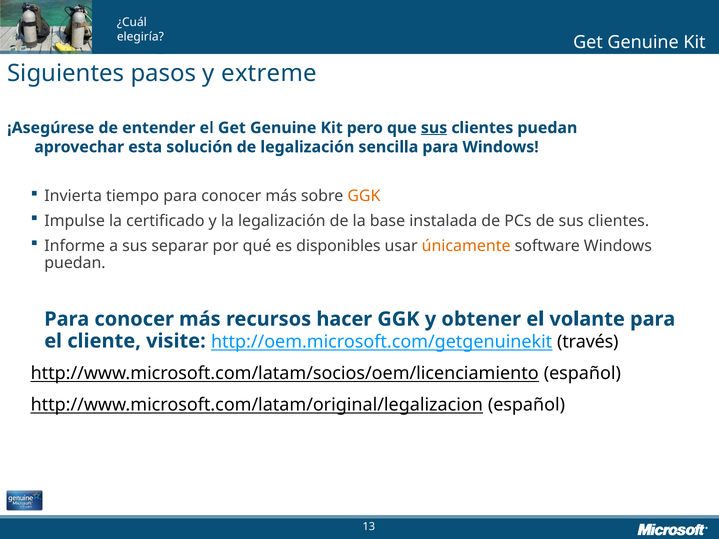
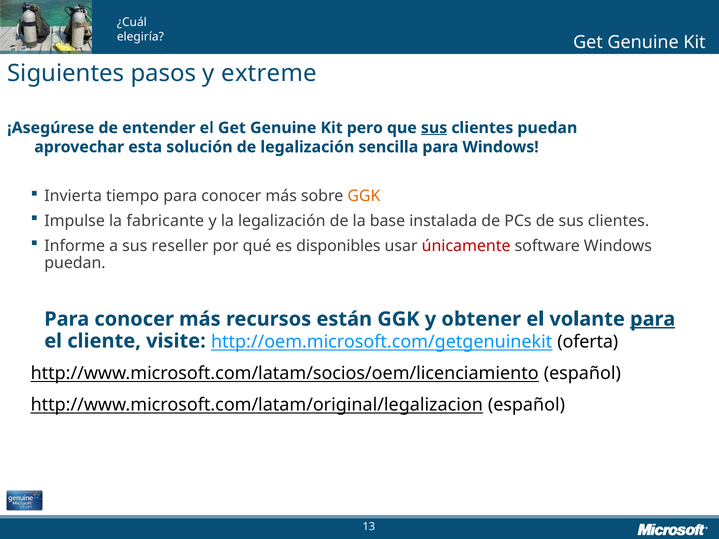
certificado: certificado -> fabricante (165, 221)
separar: separar -> reseller (180, 246)
únicamente colour: orange -> red (466, 246)
hacer: hacer -> están (344, 319)
para underline: none -> present (653, 319)
través: través -> oferta (588, 342)
